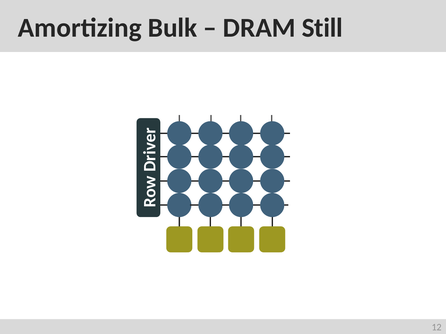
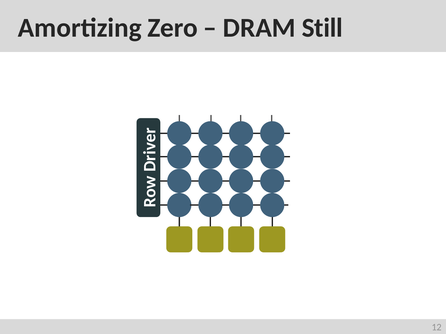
Bulk: Bulk -> Zero (173, 28)
